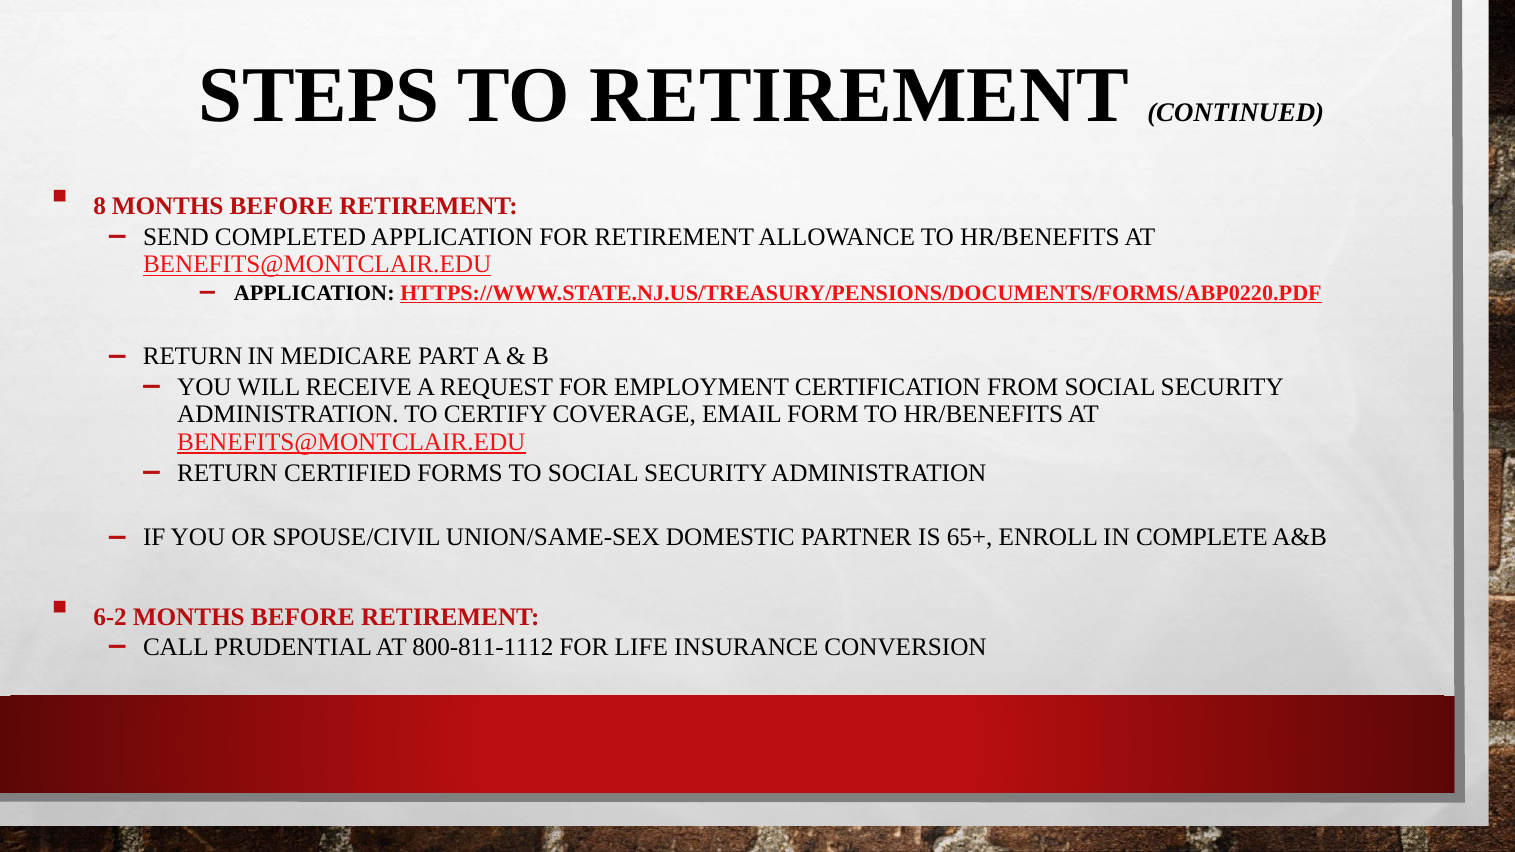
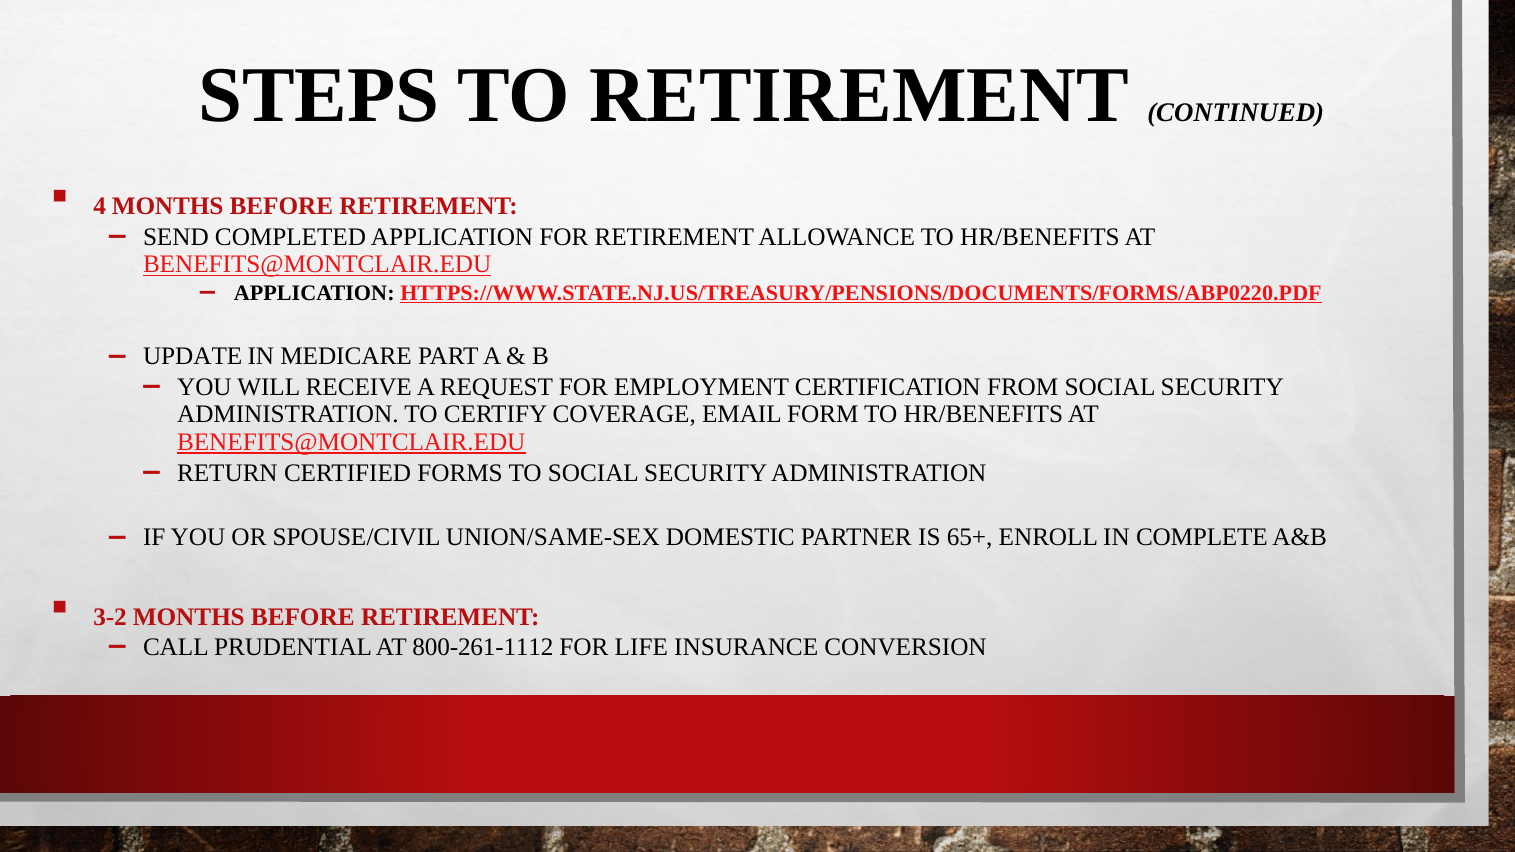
8: 8 -> 4 (100, 206)
RETURN: RETURN -> UPDATE (193, 357)
6-2: 6-2 -> 3-2 (110, 617)
800-811-1112: 800-811-1112 -> 800-261-1112 (483, 648)
